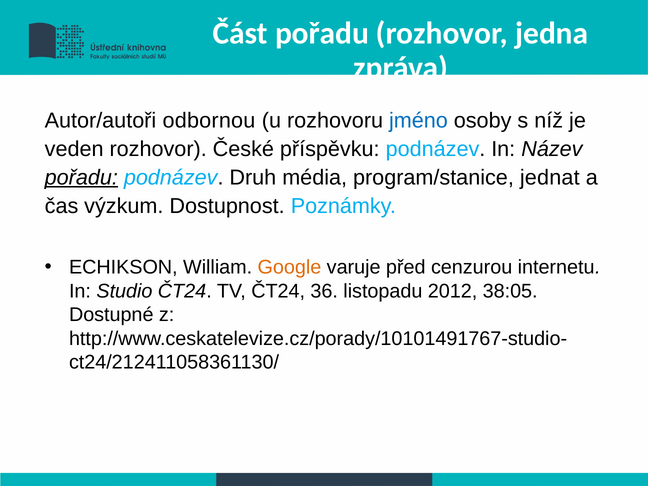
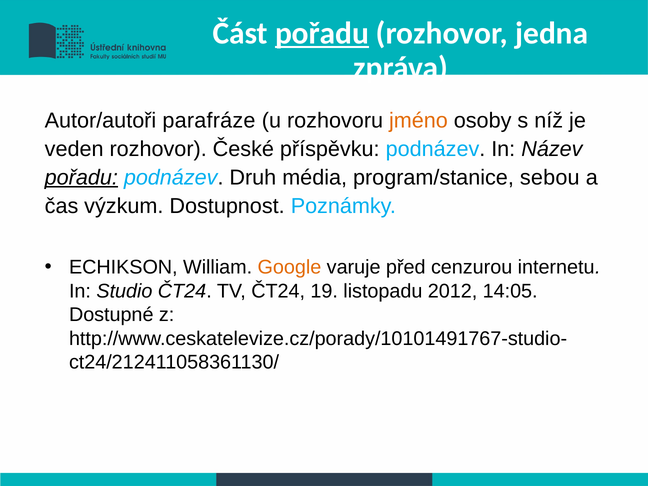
pořadu underline: none -> present (322, 34)
odbornou: odbornou -> parafráze (209, 120)
jméno colour: blue -> orange (418, 120)
jednat: jednat -> sebou (550, 177)
36: 36 -> 19 (324, 291)
38:05: 38:05 -> 14:05 (510, 291)
